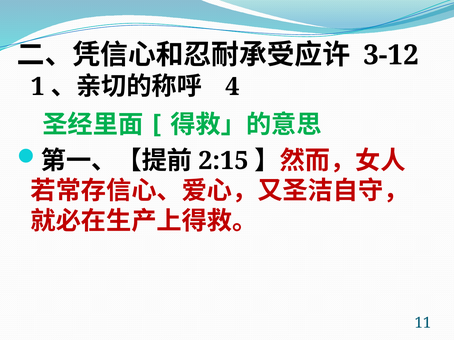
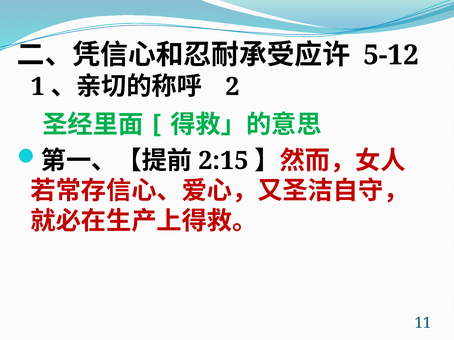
3-12: 3-12 -> 5-12 (391, 55)
4: 4 -> 2 (232, 87)
